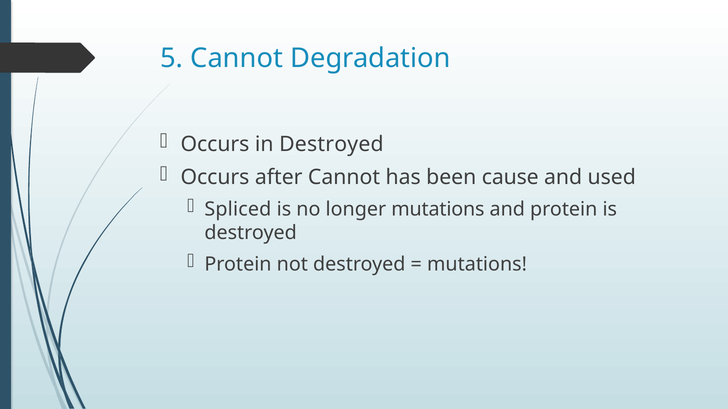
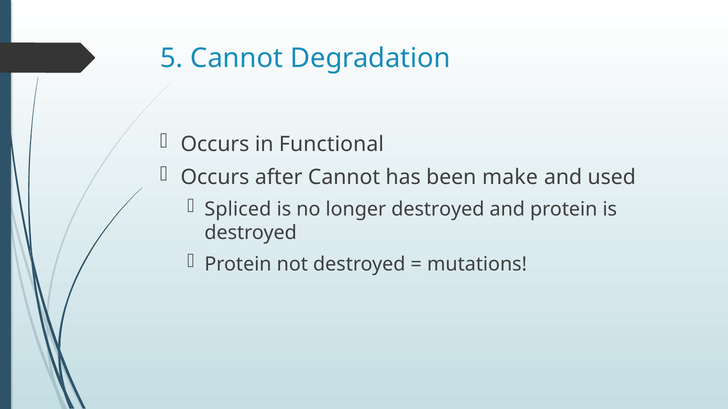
in Destroyed: Destroyed -> Functional (331, 144)
cause: cause -> make (510, 177)
longer mutations: mutations -> destroyed (438, 209)
